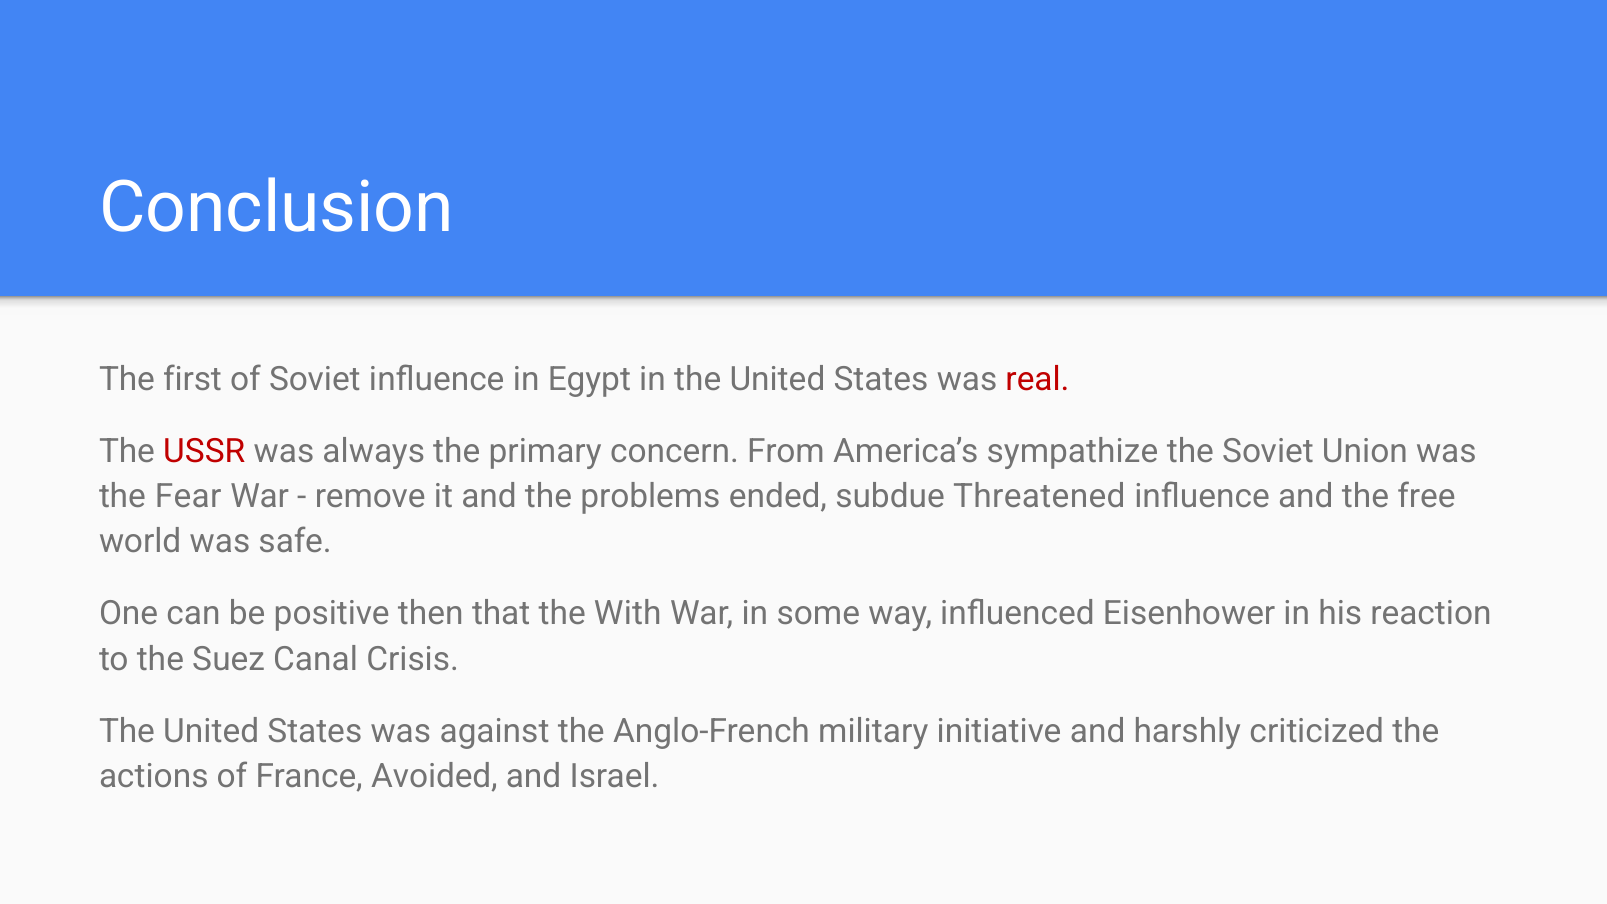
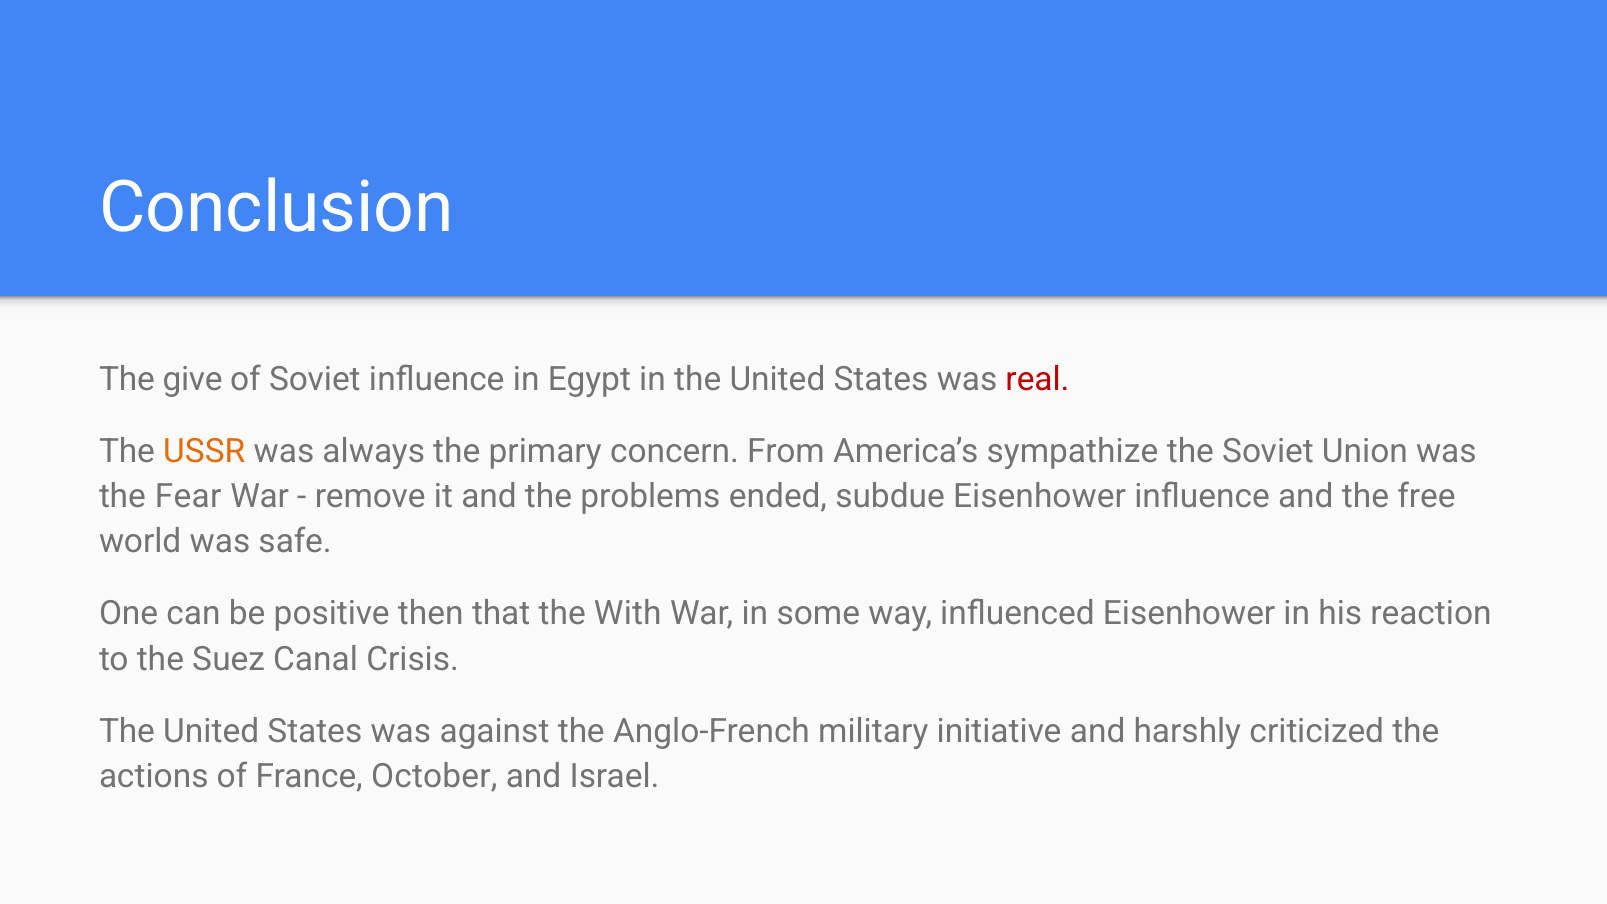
first: first -> give (193, 379)
USSR colour: red -> orange (204, 451)
subdue Threatened: Threatened -> Eisenhower (1040, 496)
Avoided: Avoided -> October (434, 776)
